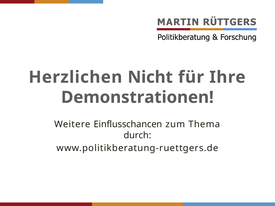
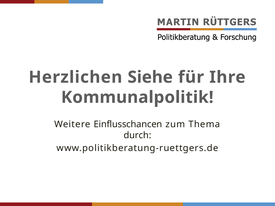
Nicht: Nicht -> Siehe (150, 77)
Demonstrationen: Demonstrationen -> Kommunalpolitik (137, 97)
